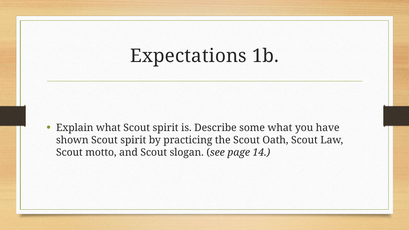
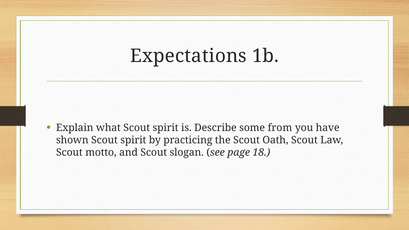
some what: what -> from (280, 128)
14: 14 -> 18 (261, 152)
